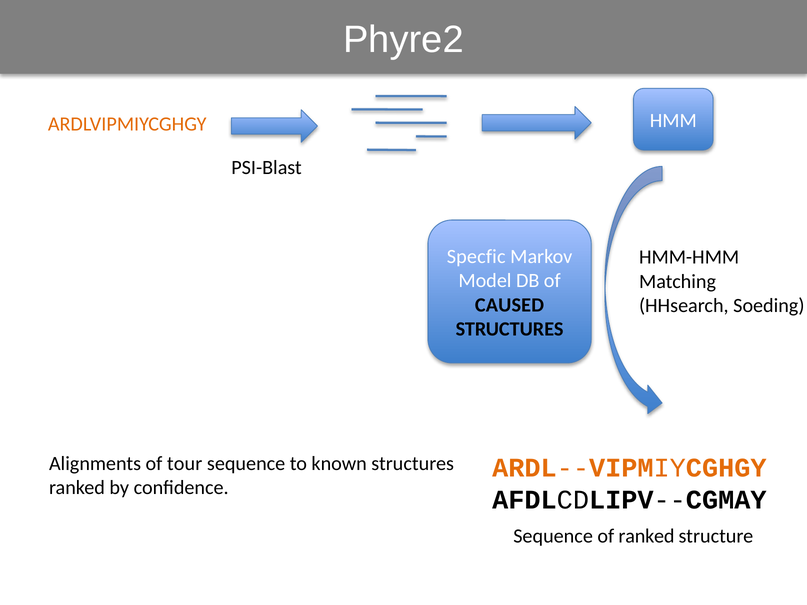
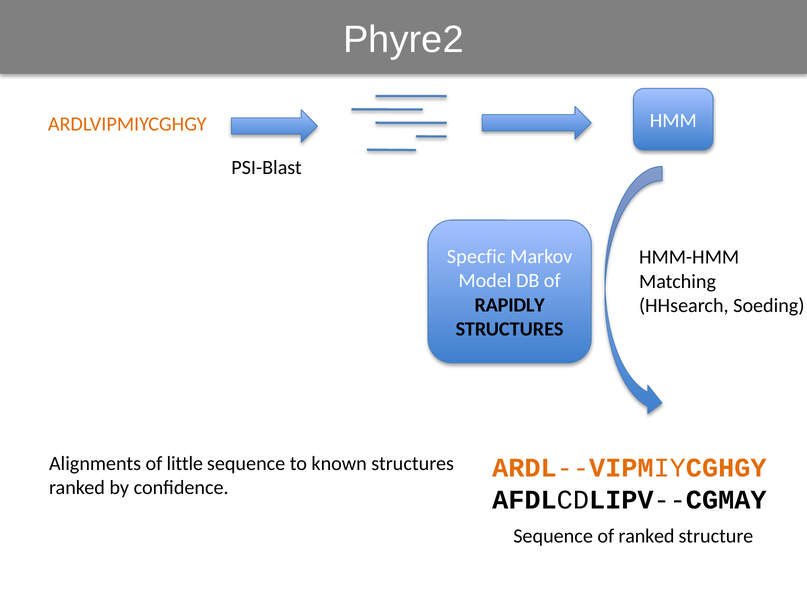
CAUSED: CAUSED -> RAPIDLY (510, 305)
tour: tour -> little (185, 464)
